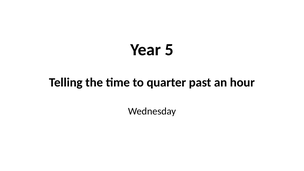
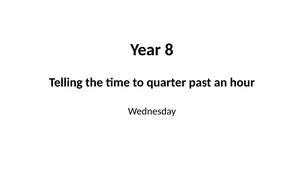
5: 5 -> 8 (169, 50)
